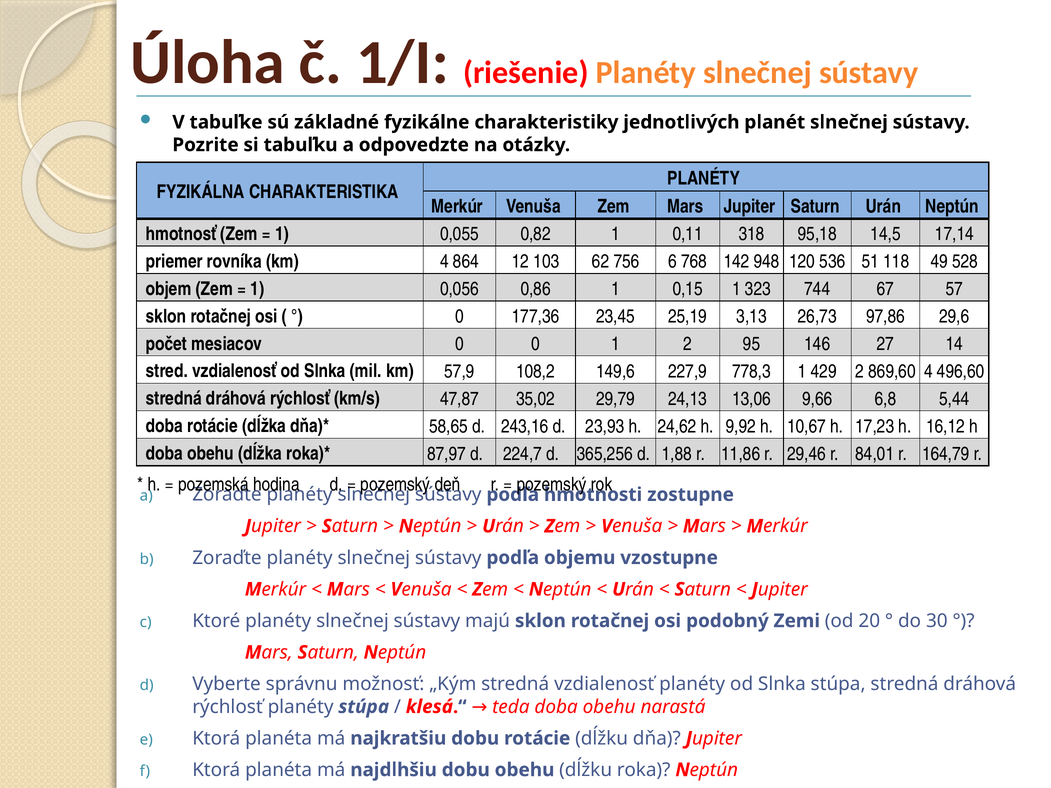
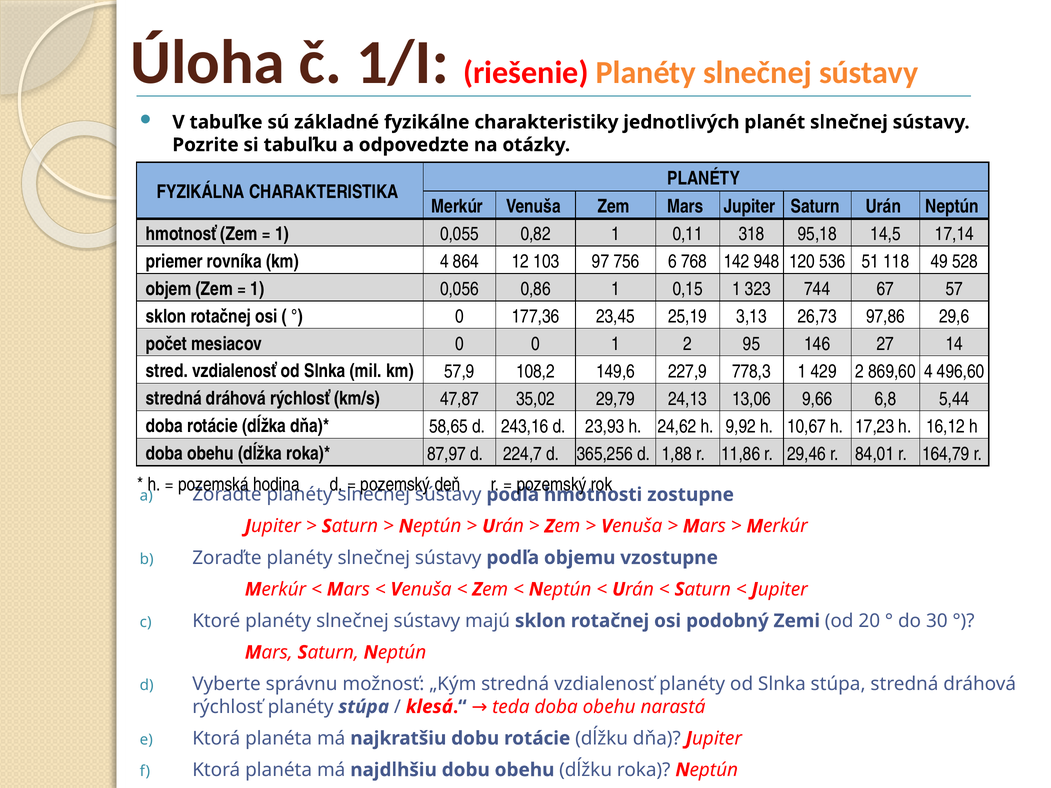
62: 62 -> 97 (601, 262)
